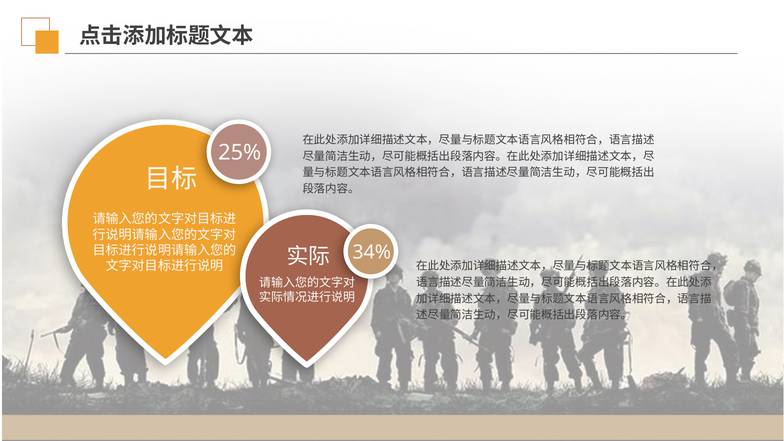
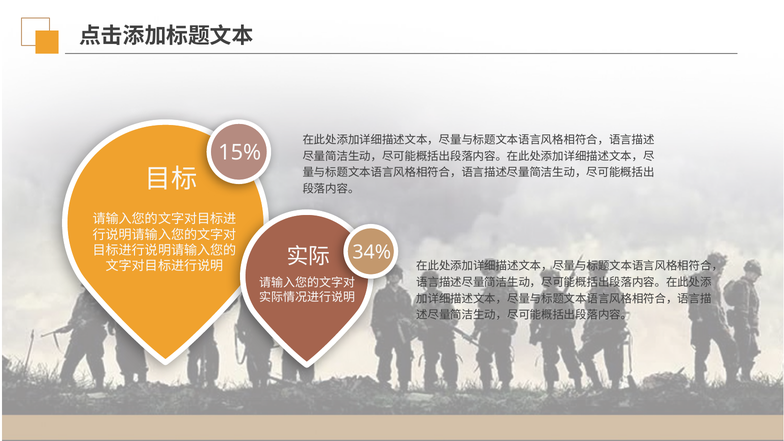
25%: 25% -> 15% (240, 153)
